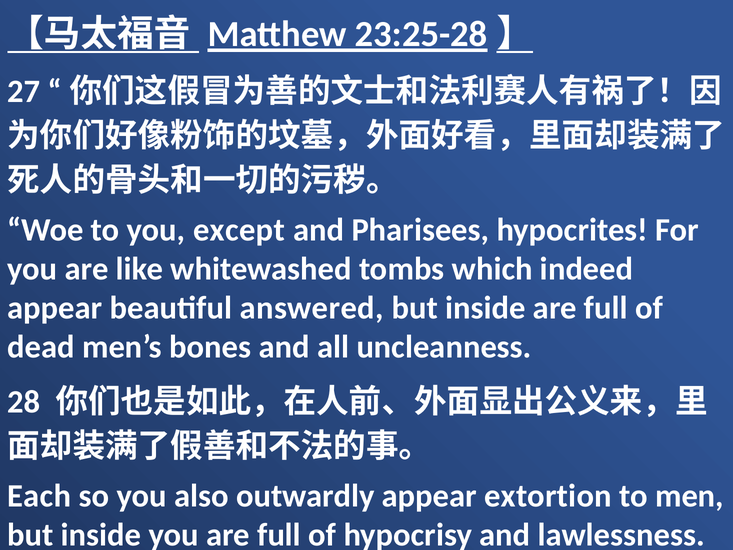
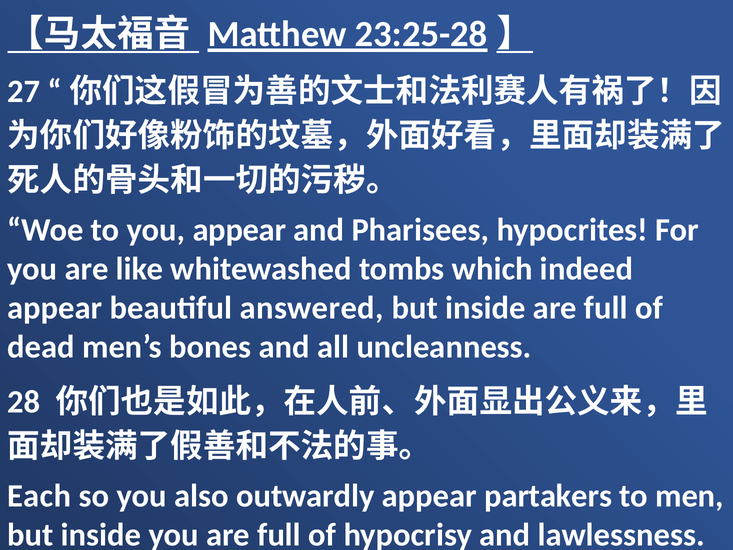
you except: except -> appear (239, 230)
extortion: extortion -> partakers (548, 496)
